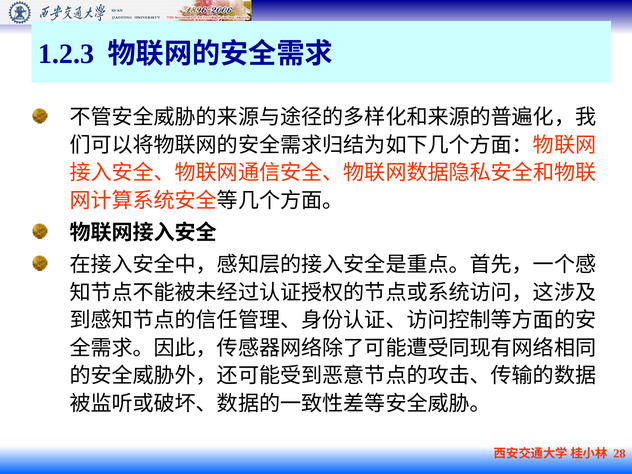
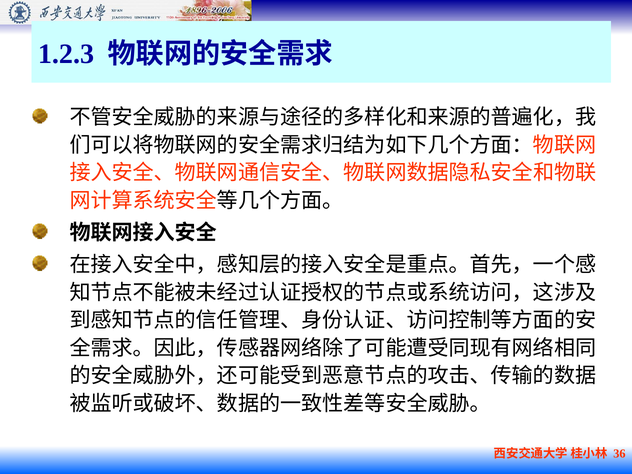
28: 28 -> 36 (620, 454)
